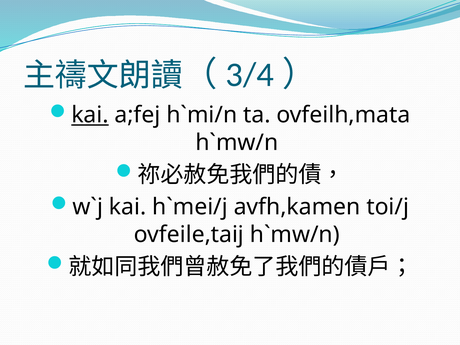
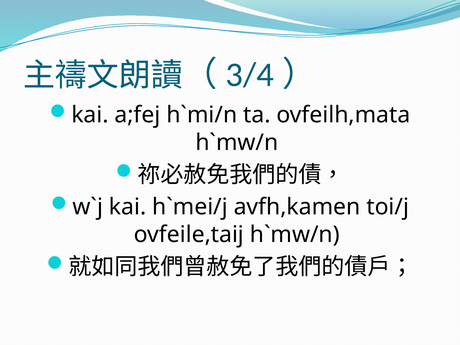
kai underline: present -> none (90, 115)
